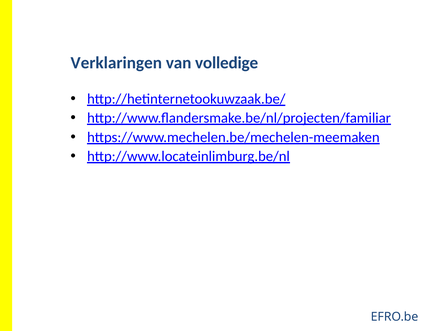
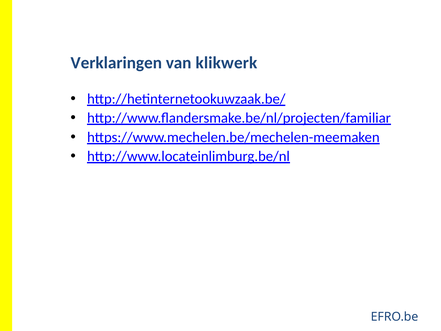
volledige: volledige -> klikwerk (226, 63)
